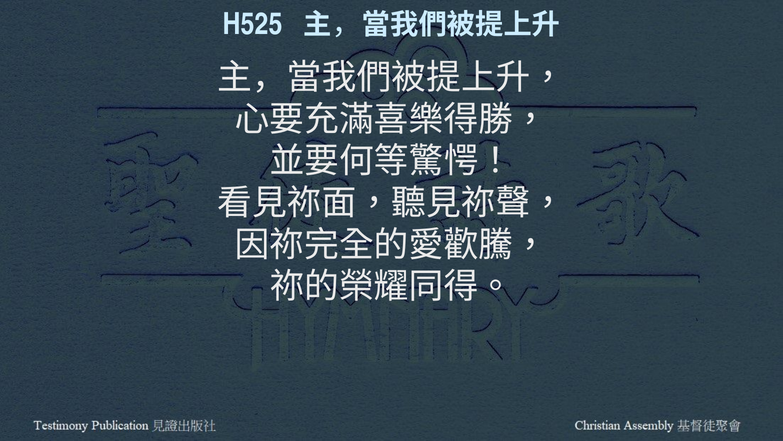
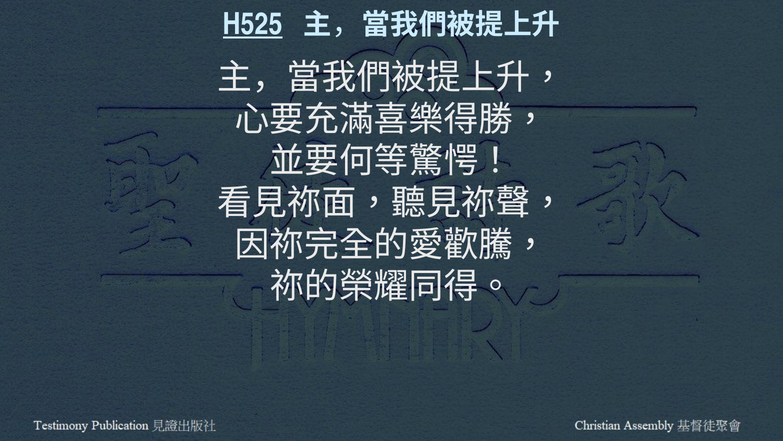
H525 underline: none -> present (253, 24)
